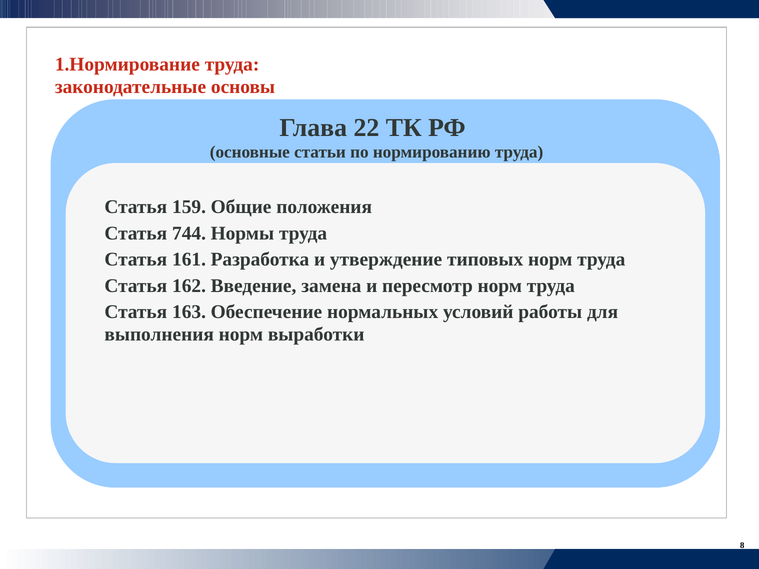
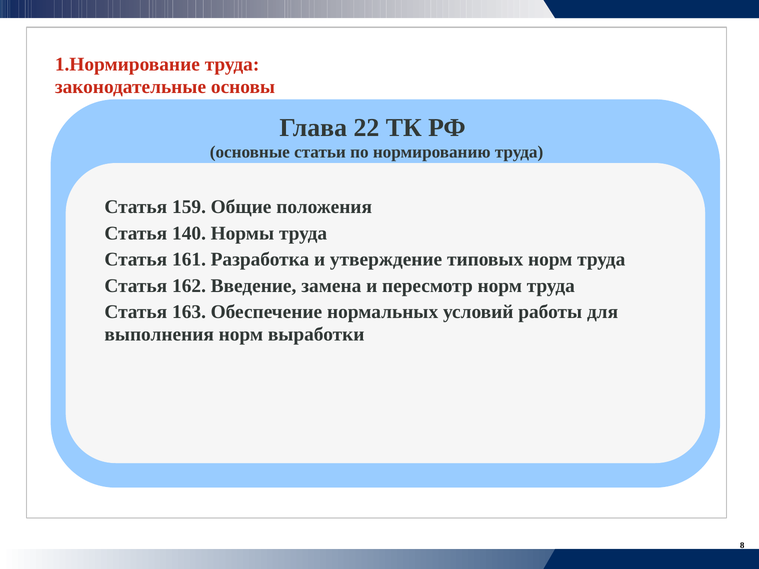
744: 744 -> 140 (189, 233)
